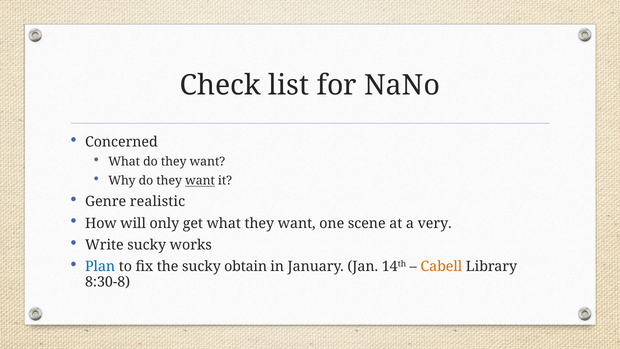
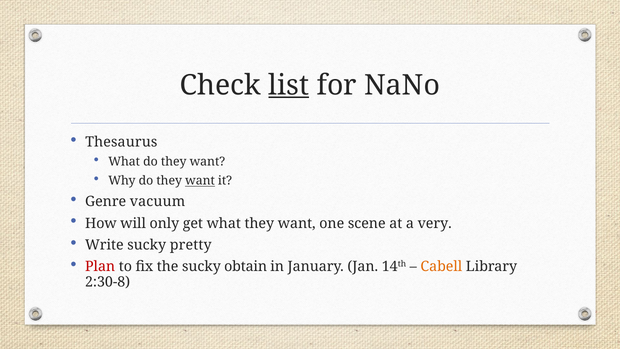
list underline: none -> present (289, 85)
Concerned: Concerned -> Thesaurus (121, 142)
realistic: realistic -> vacuum (158, 202)
works: works -> pretty (191, 245)
Plan colour: blue -> red (100, 266)
8:30-8: 8:30-8 -> 2:30-8 (108, 282)
